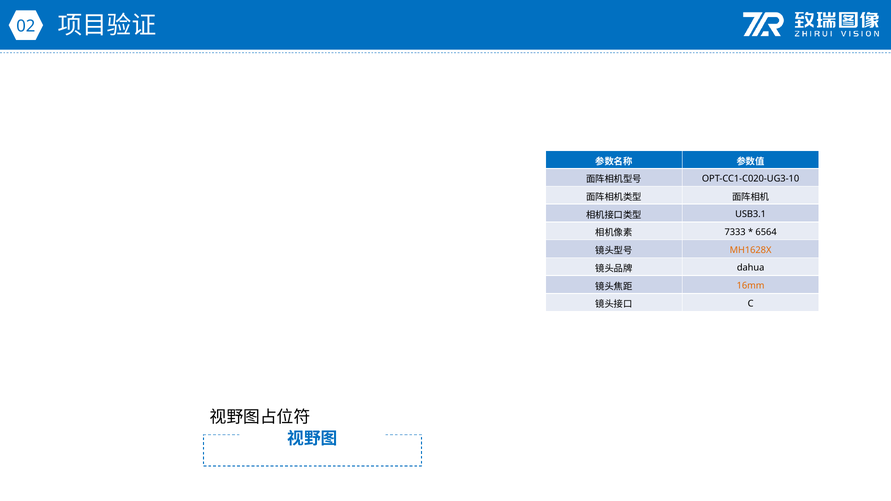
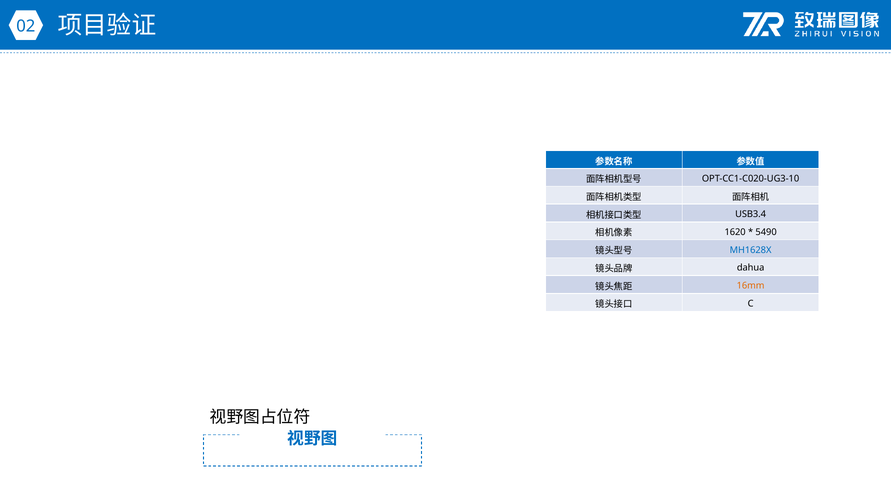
USB3.1: USB3.1 -> USB3.4 (751, 214)
7333: 7333 -> 1620 (735, 232)
6564: 6564 -> 5490 (766, 232)
MH1628X colour: orange -> blue (751, 250)
